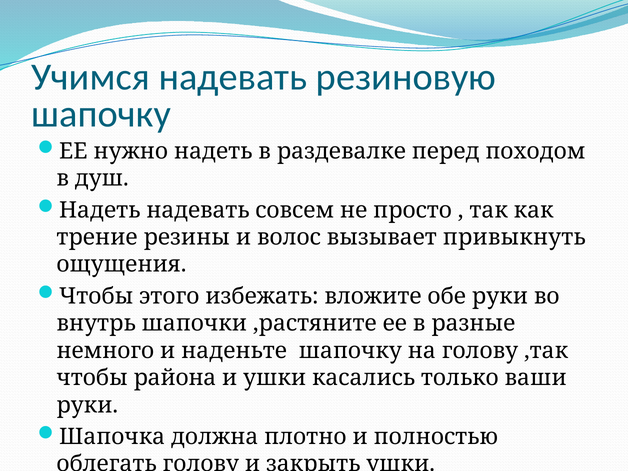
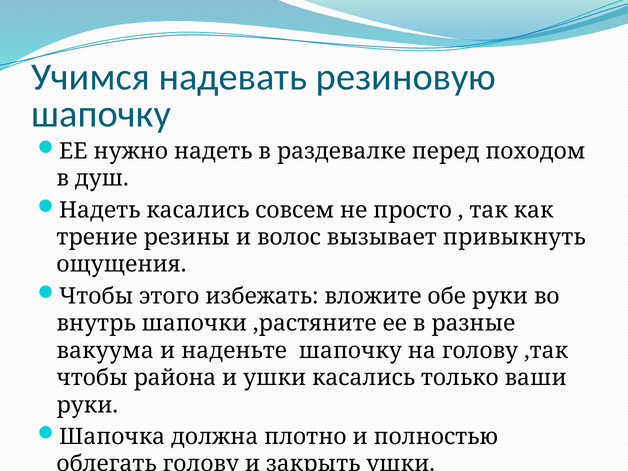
Надеть надевать: надевать -> касались (198, 210)
немного: немного -> вакуума (105, 351)
